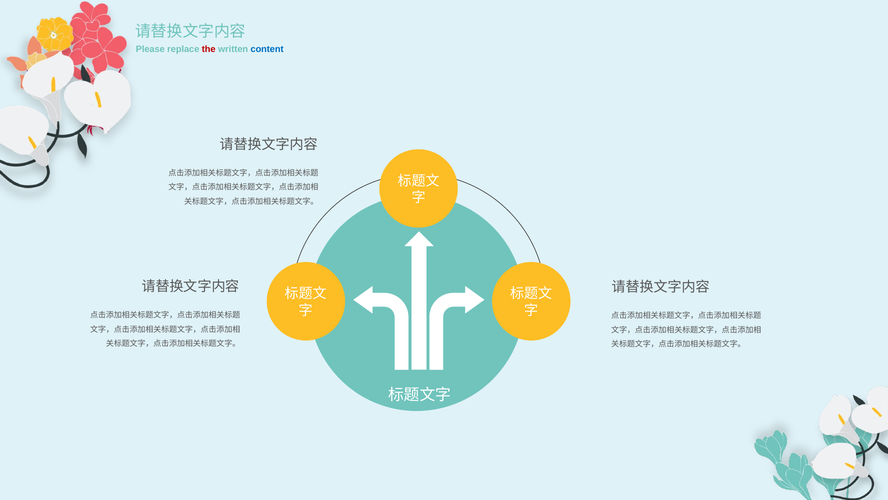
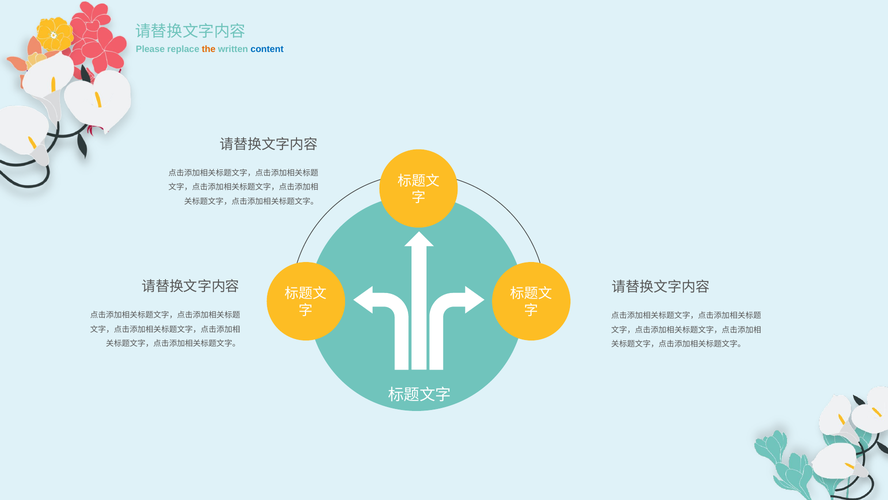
the colour: red -> orange (209, 49)
